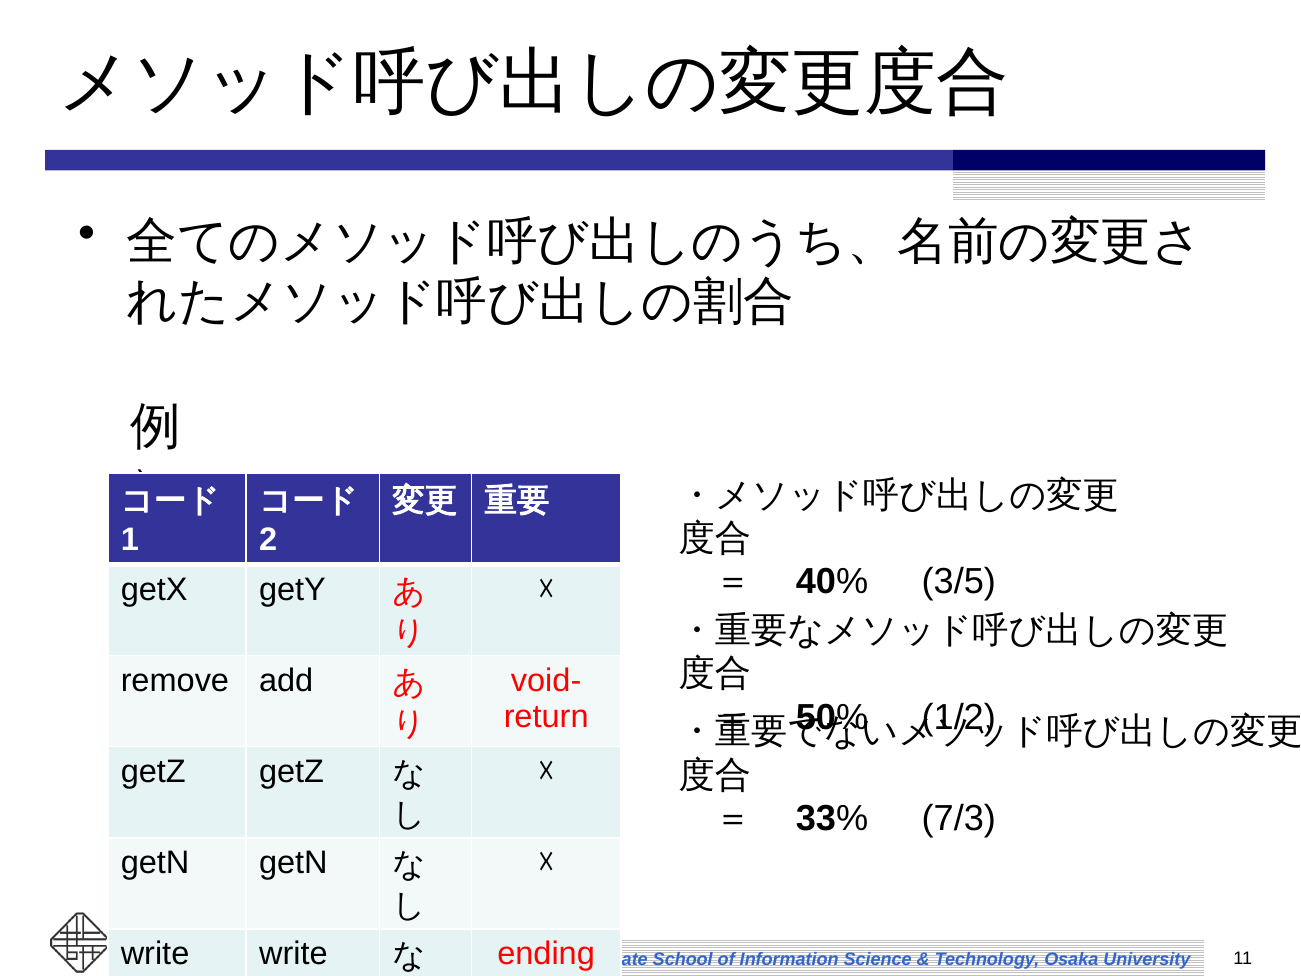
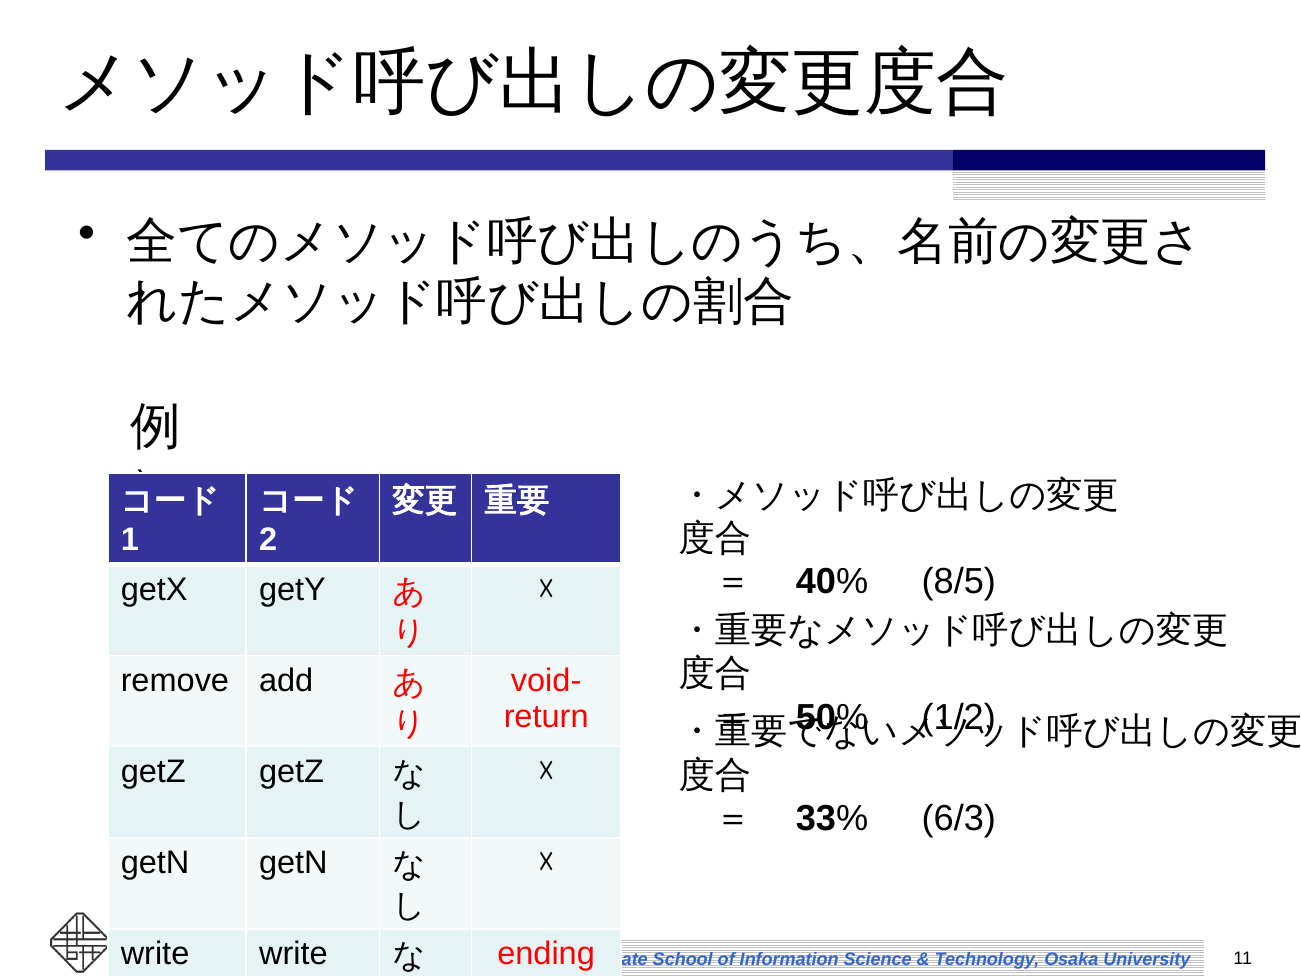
3/5: 3/5 -> 8/5 (959, 582)
7/3: 7/3 -> 6/3 (959, 819)
